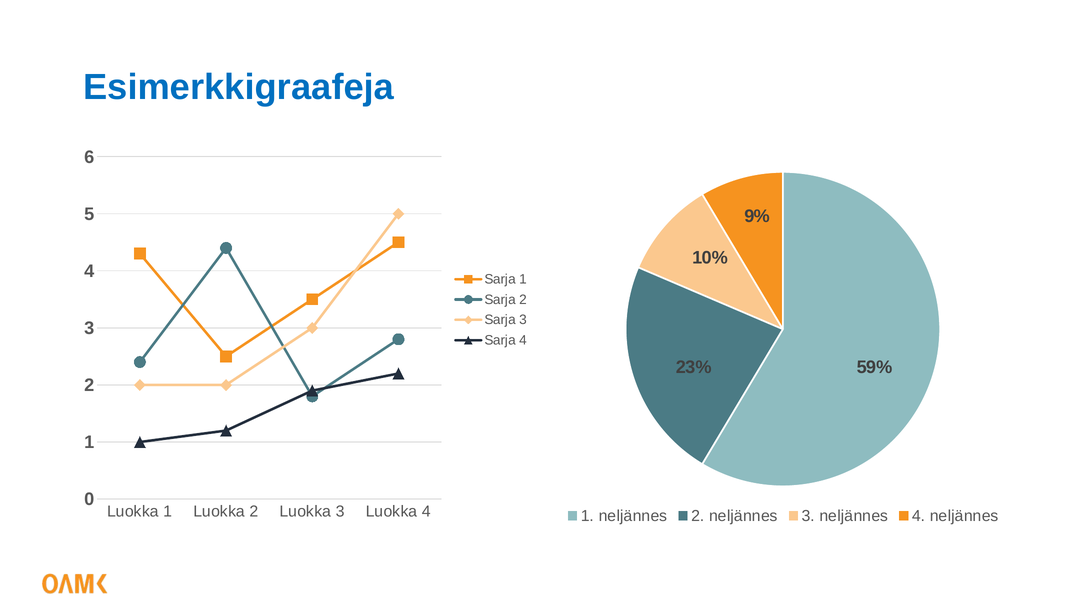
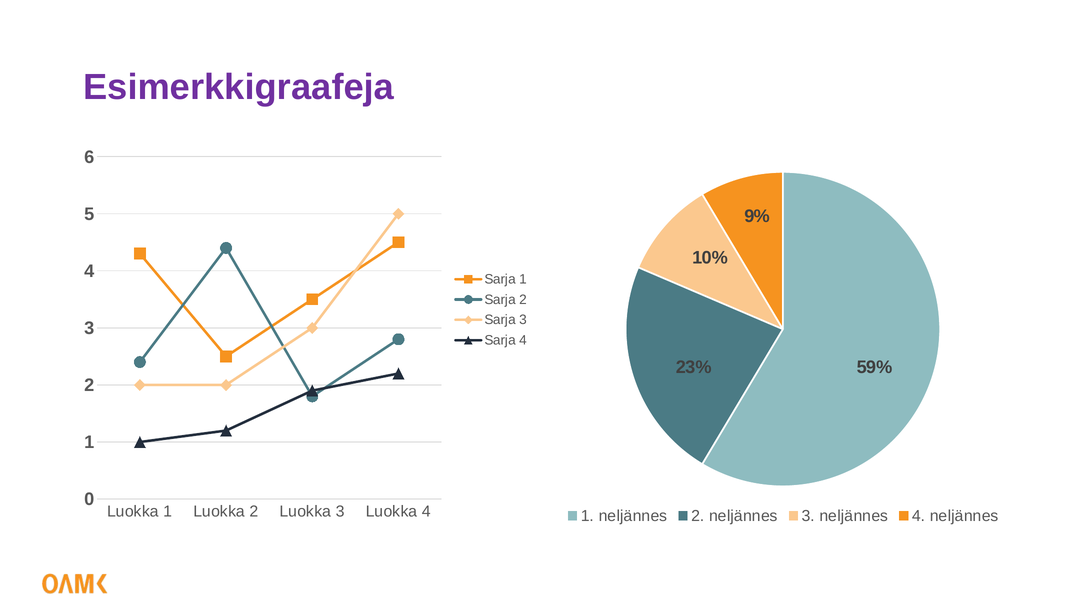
Esimerkkigraafeja colour: blue -> purple (239, 88)
